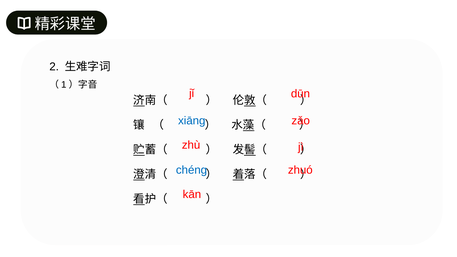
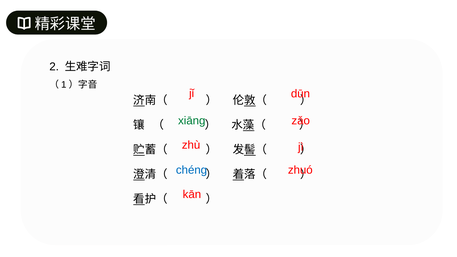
xiāng colour: blue -> green (192, 121)
